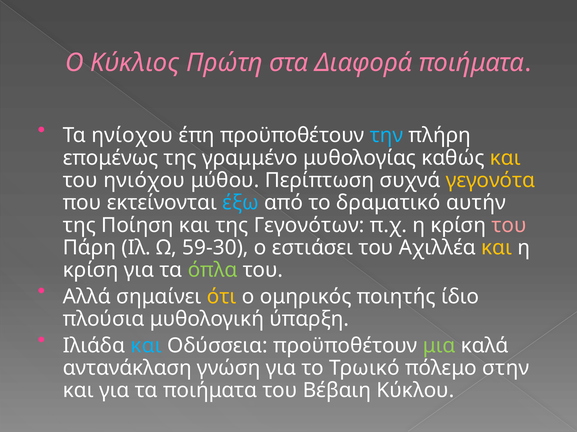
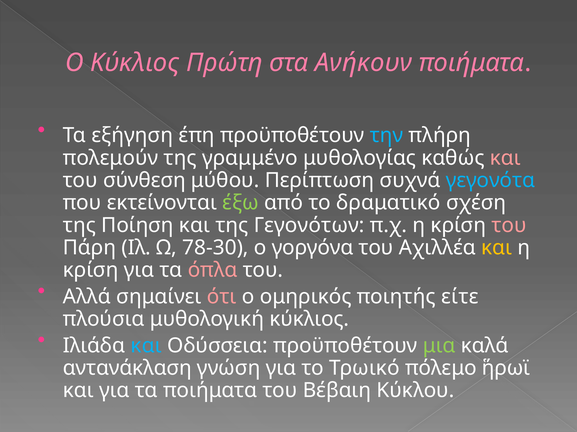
Διαφορά: Διαφορά -> Ανήκουν (363, 63)
ηνίοχου: ηνίοχου -> εξήγηση (132, 136)
επομένως: επομένως -> πολεμούν (111, 158)
και colour: yellow -> pink (505, 158)
ηνιόχου: ηνιόχου -> σύνθεση (144, 181)
γεγονότα colour: yellow -> light blue (490, 181)
έξω colour: light blue -> light green (241, 203)
αυτήν: αυτήν -> σχέση (476, 203)
59-30: 59-30 -> 78-30 (215, 248)
εστιάσει: εστιάσει -> γοργόνα (313, 248)
όπλα colour: light green -> pink (213, 271)
ότι colour: yellow -> pink (222, 297)
ίδιο: ίδιο -> είτε (460, 297)
μυθολογική ύπαρξη: ύπαρξη -> κύκλιος (309, 320)
στην: στην -> ἥρωϊ (506, 369)
